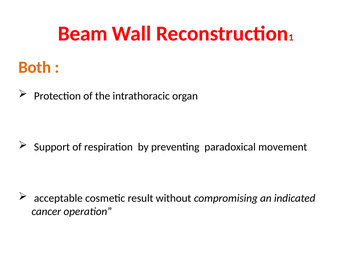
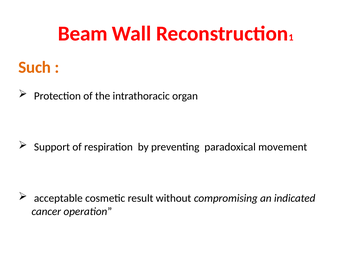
Both: Both -> Such (35, 67)
